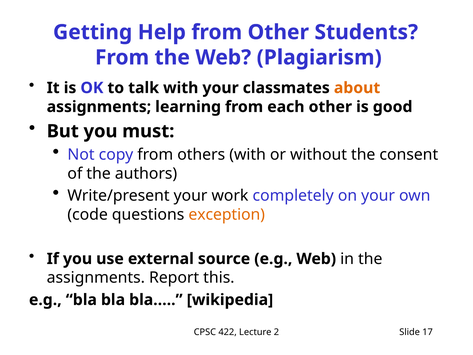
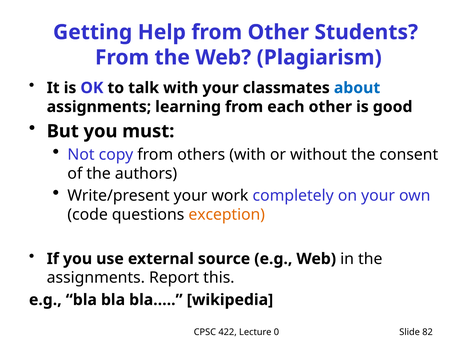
about colour: orange -> blue (357, 88)
2: 2 -> 0 (276, 332)
17: 17 -> 82 (428, 332)
